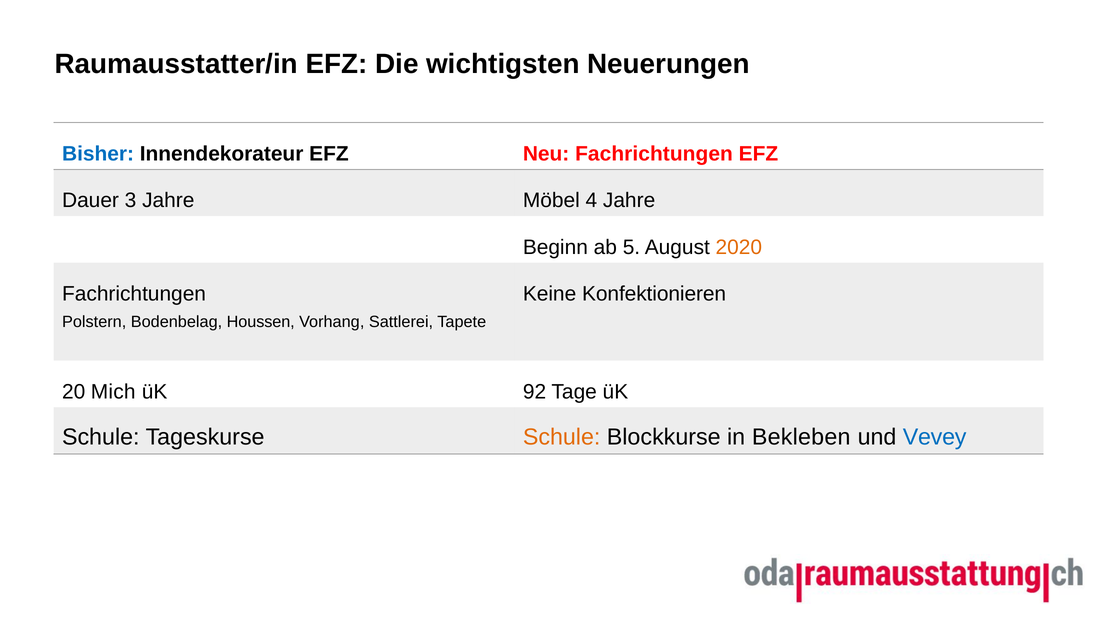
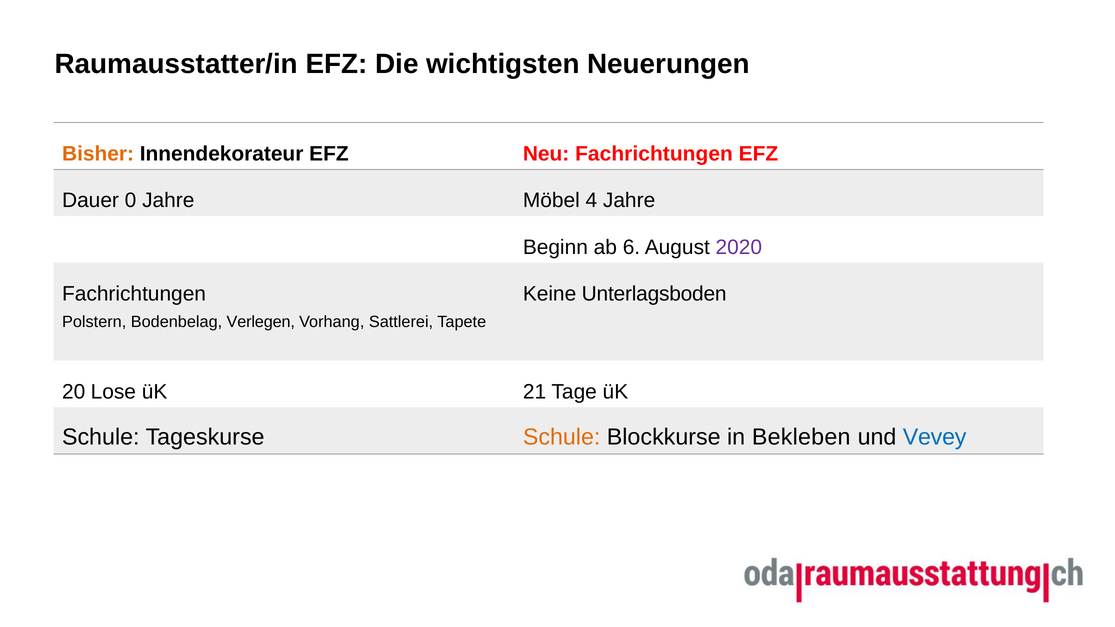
Bisher colour: blue -> orange (98, 154)
3: 3 -> 0 (131, 201)
5: 5 -> 6 (631, 247)
2020 colour: orange -> purple (739, 247)
Konfektionieren: Konfektionieren -> Unterlagsboden (654, 294)
Houssen: Houssen -> Verlegen (261, 322)
Mich: Mich -> Lose (113, 392)
92: 92 -> 21 (535, 392)
